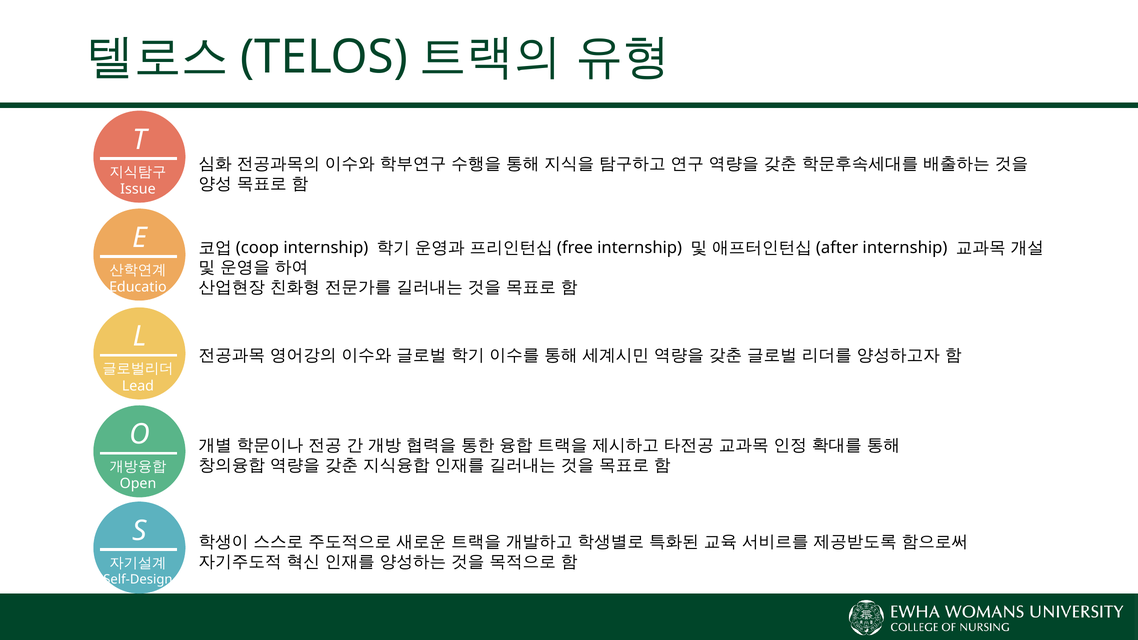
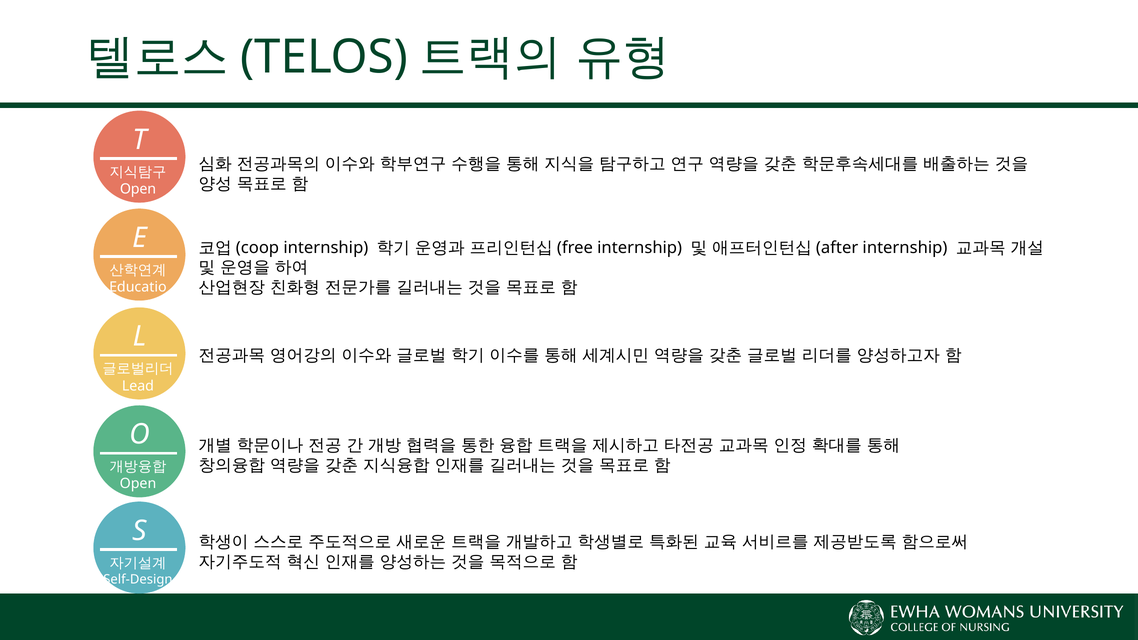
Issue: Issue -> Open (138, 189)
